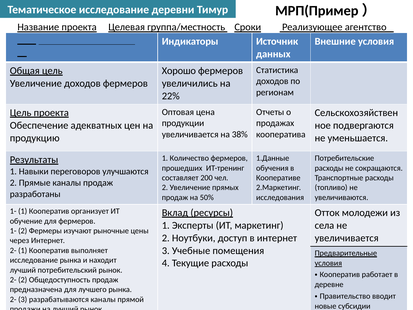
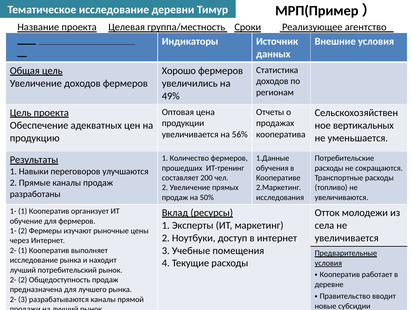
22%: 22% -> 49% (171, 96)
подвергаются: подвергаются -> вертикальных (363, 125)
38%: 38% -> 56% (240, 134)
